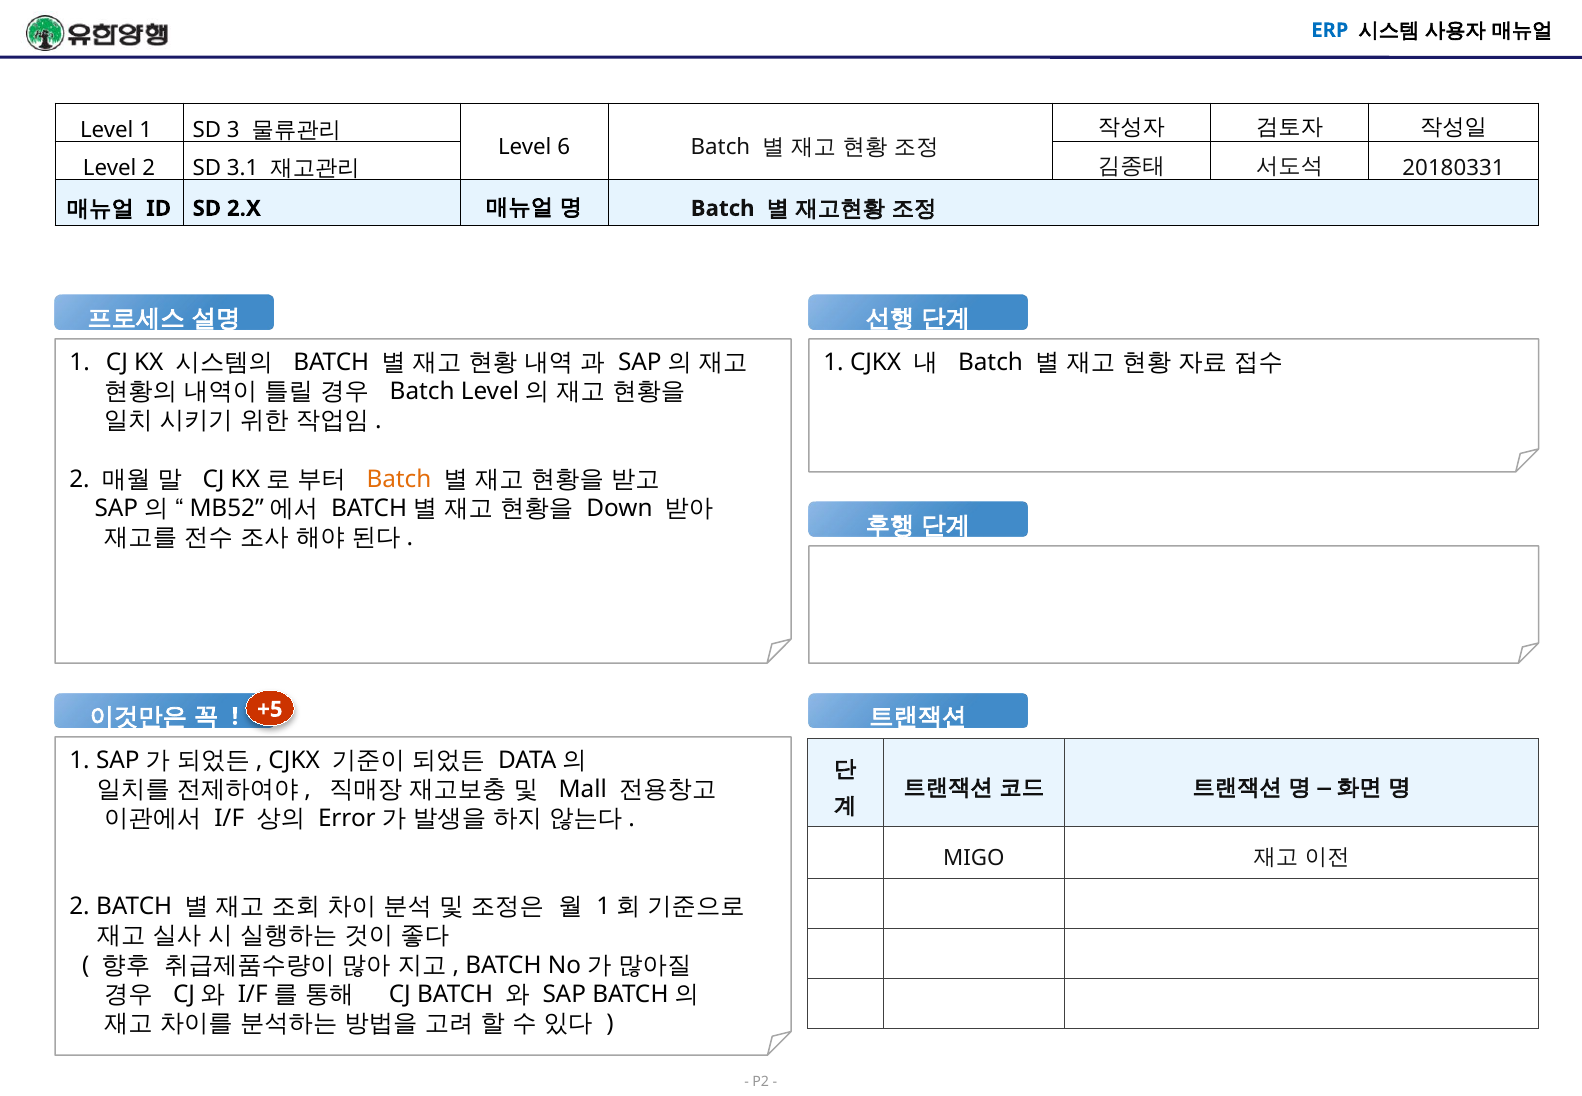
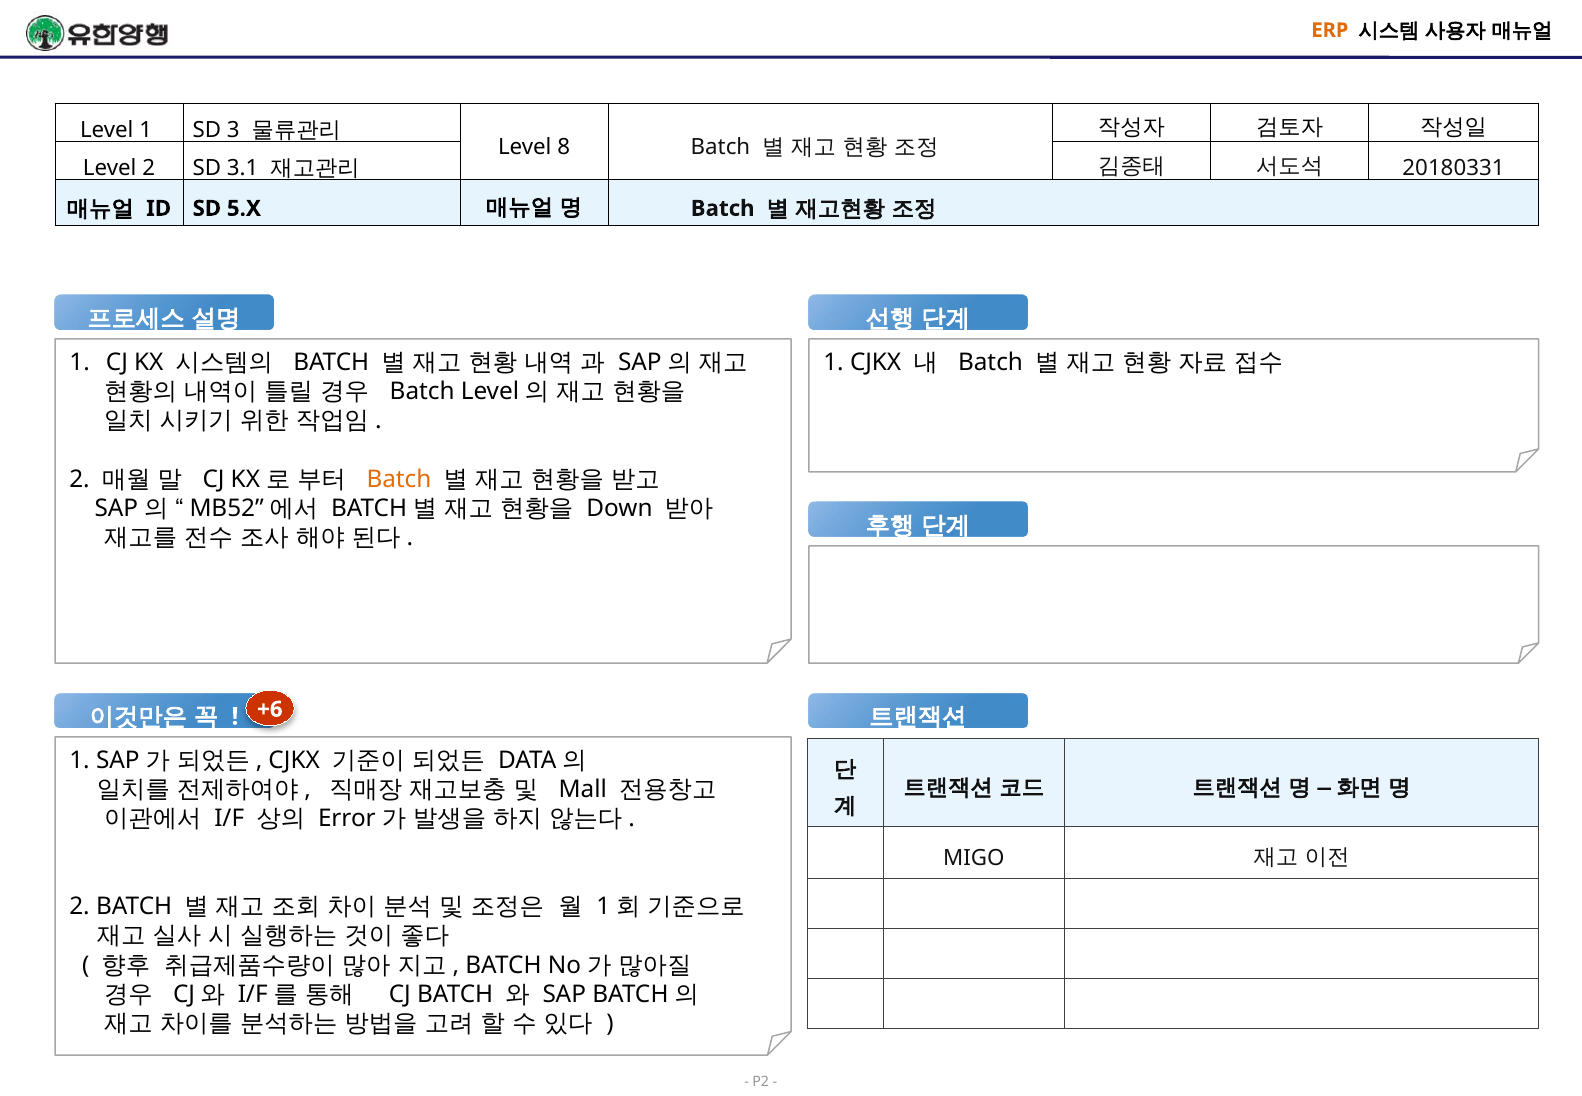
ERP colour: blue -> orange (1330, 30)
6: 6 -> 8 (564, 147)
2.X: 2.X -> 5.X (244, 208)
+5: +5 -> +6 (270, 709)
